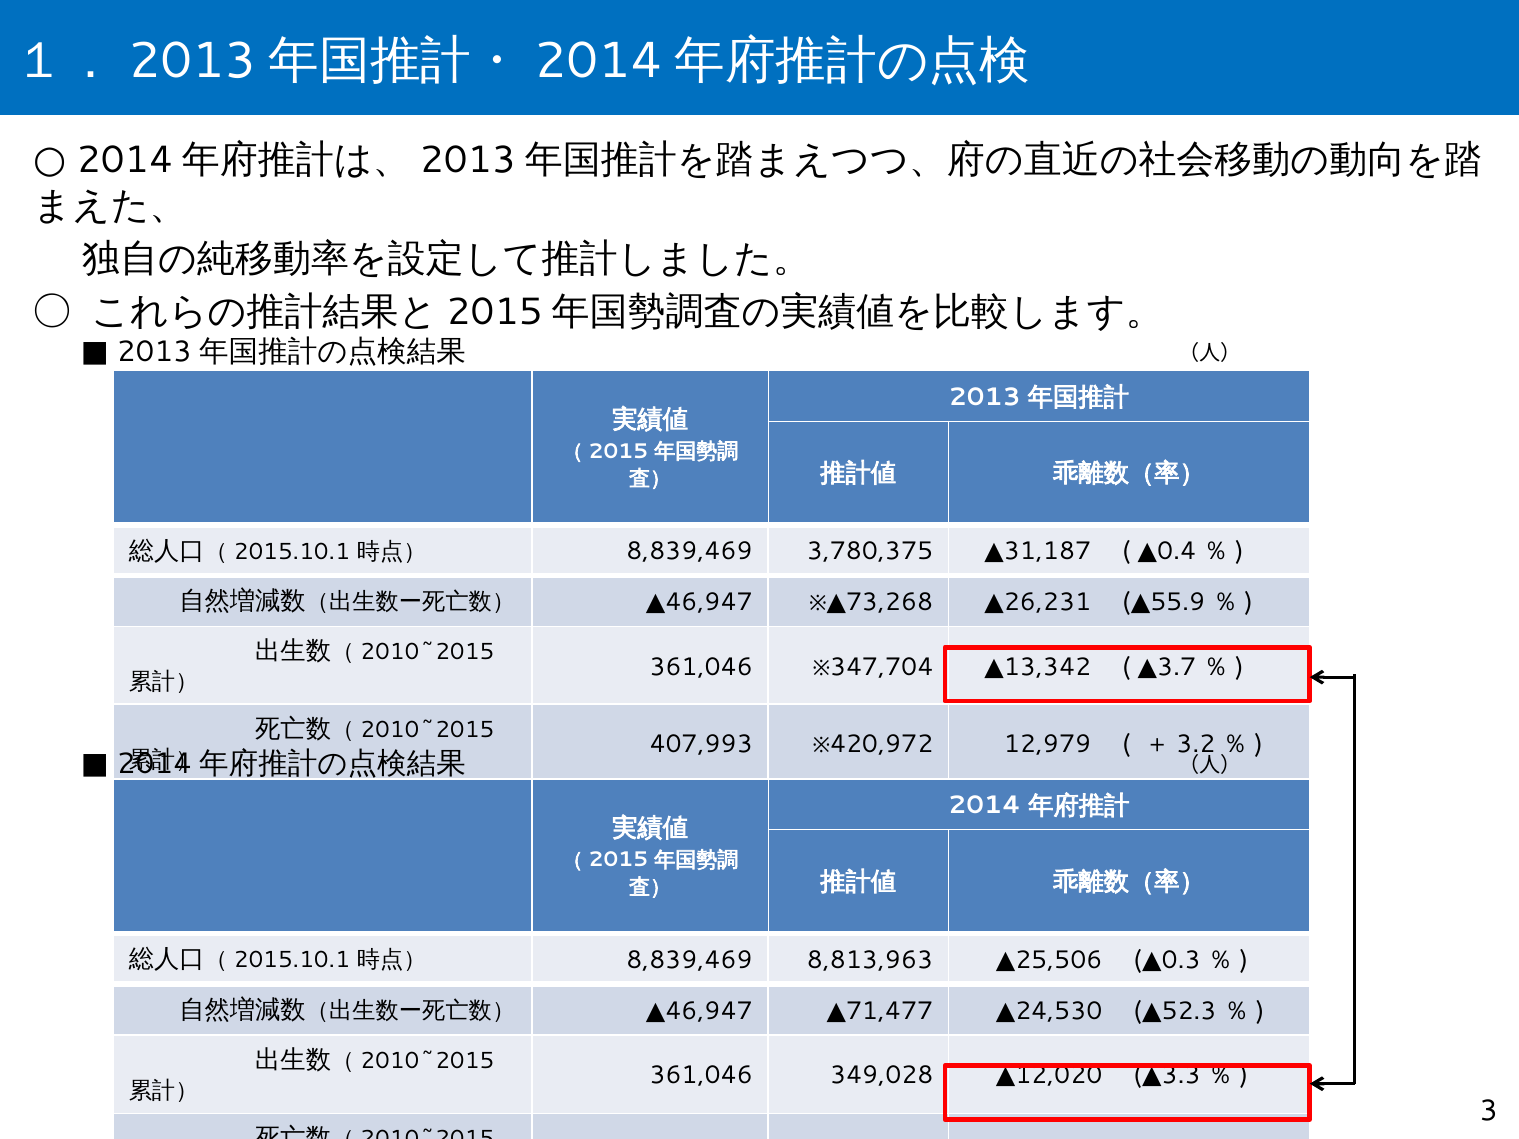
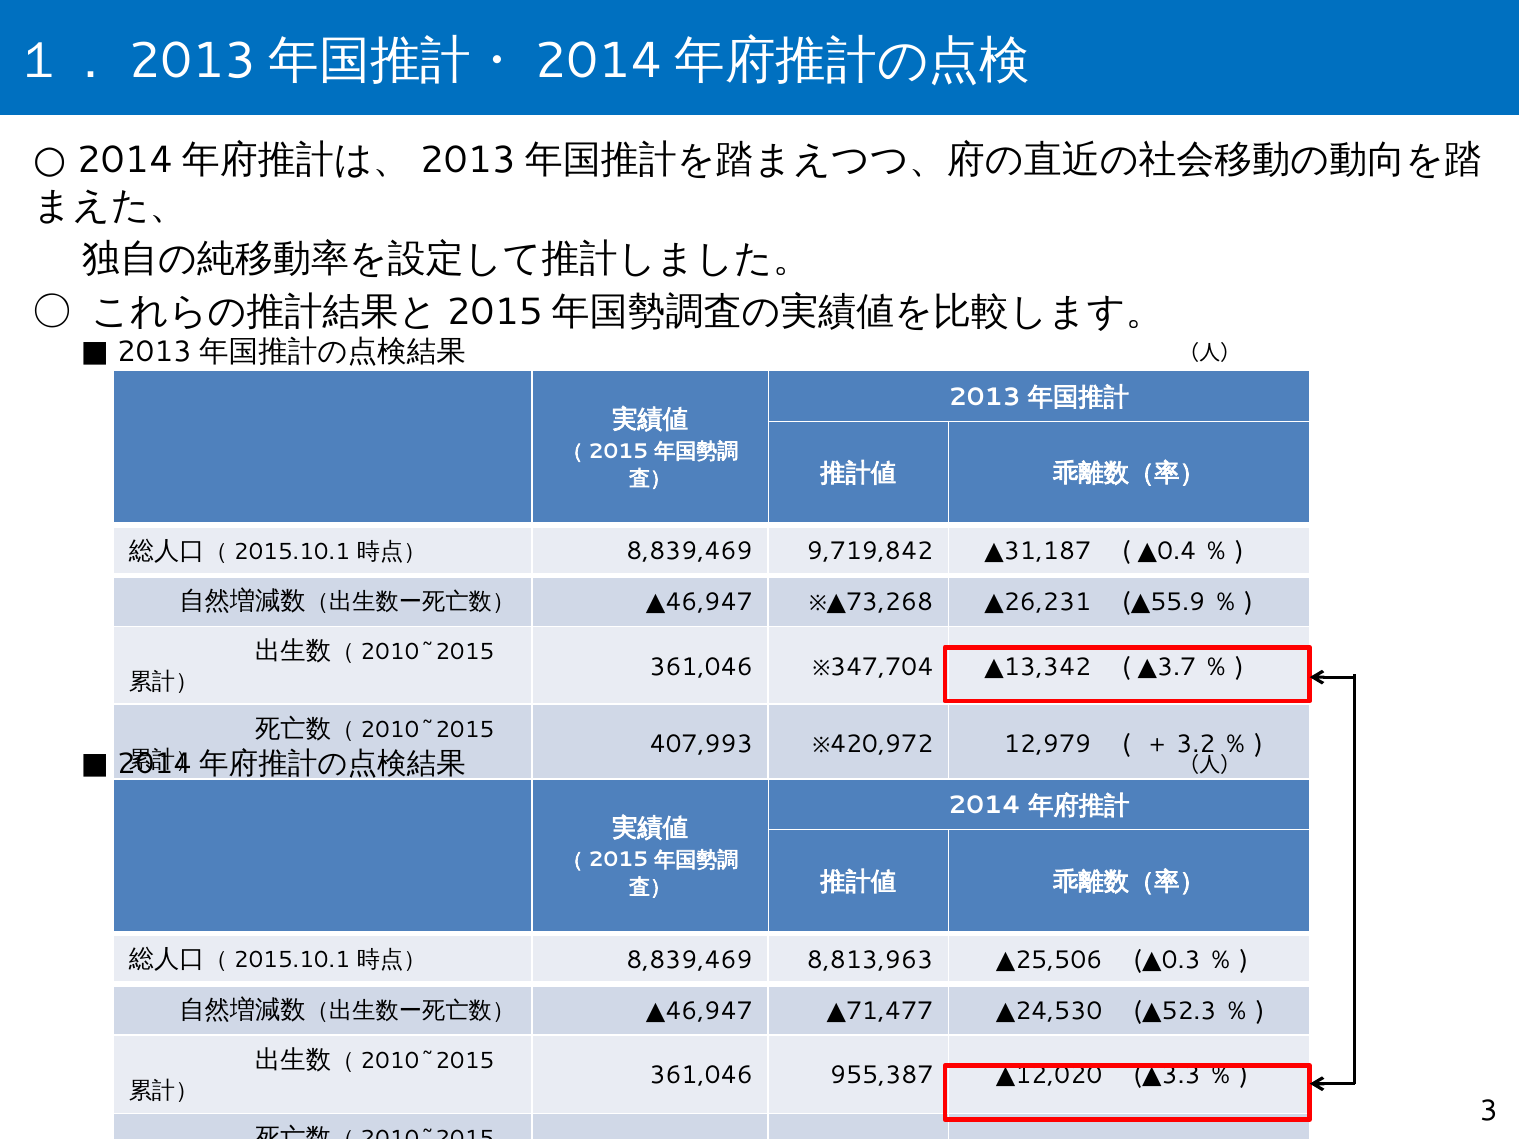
3,780,375: 3,780,375 -> 9,719,842 (870, 552)
349,028: 349,028 -> 955,387 (882, 1076)
